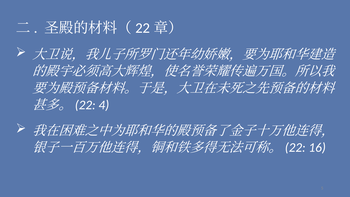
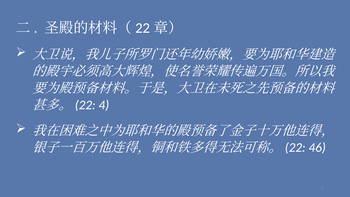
16: 16 -> 46 (317, 147)
